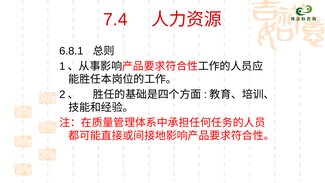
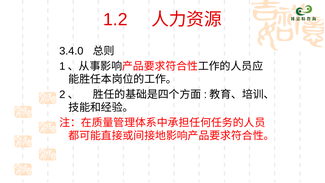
7.4: 7.4 -> 1.2 (115, 20)
6.8.1: 6.8.1 -> 3.4.0 (71, 51)
